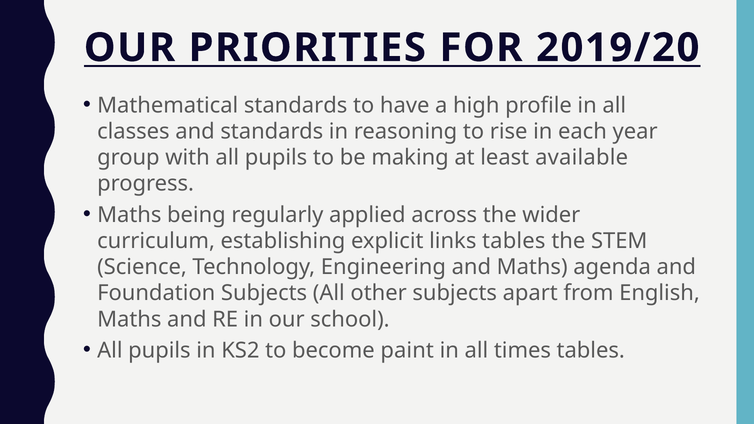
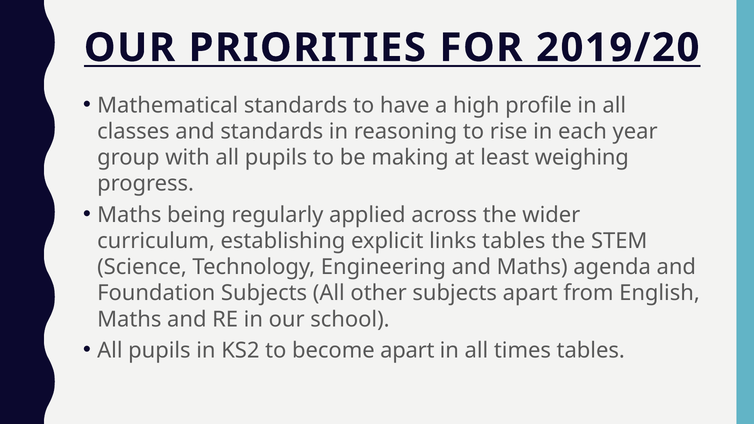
available: available -> weighing (582, 158)
become paint: paint -> apart (407, 350)
